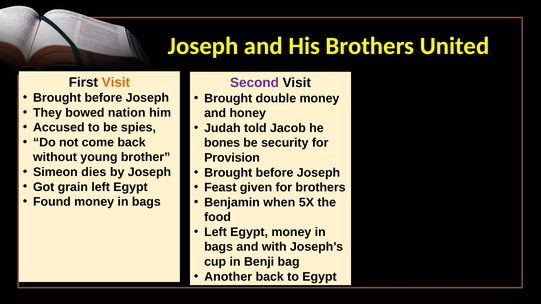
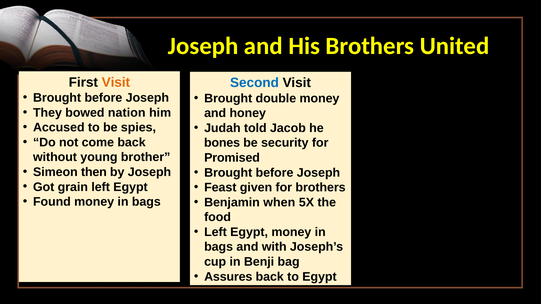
Second colour: purple -> blue (254, 83)
Provision: Provision -> Promised (232, 158)
dies: dies -> then (94, 172)
Another: Another -> Assures (228, 277)
